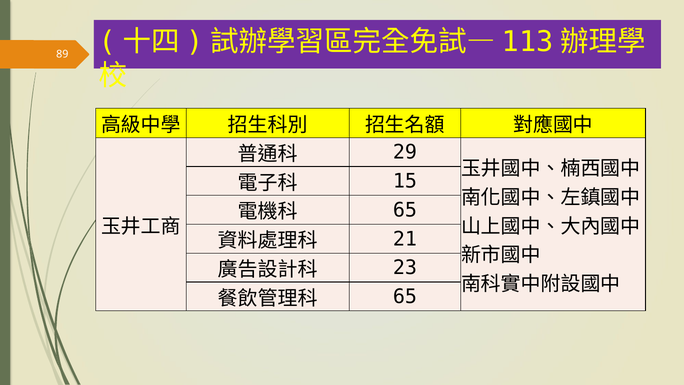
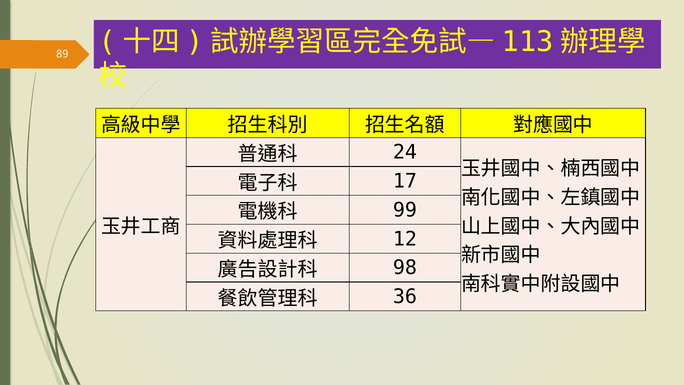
29: 29 -> 24 (405, 152)
15: 15 -> 17 (405, 181)
65: 65 -> 99 (405, 210)
21: 21 -> 12 (405, 239)
23: 23 -> 98 (405, 268)
65: 65 -> 36 (405, 296)
